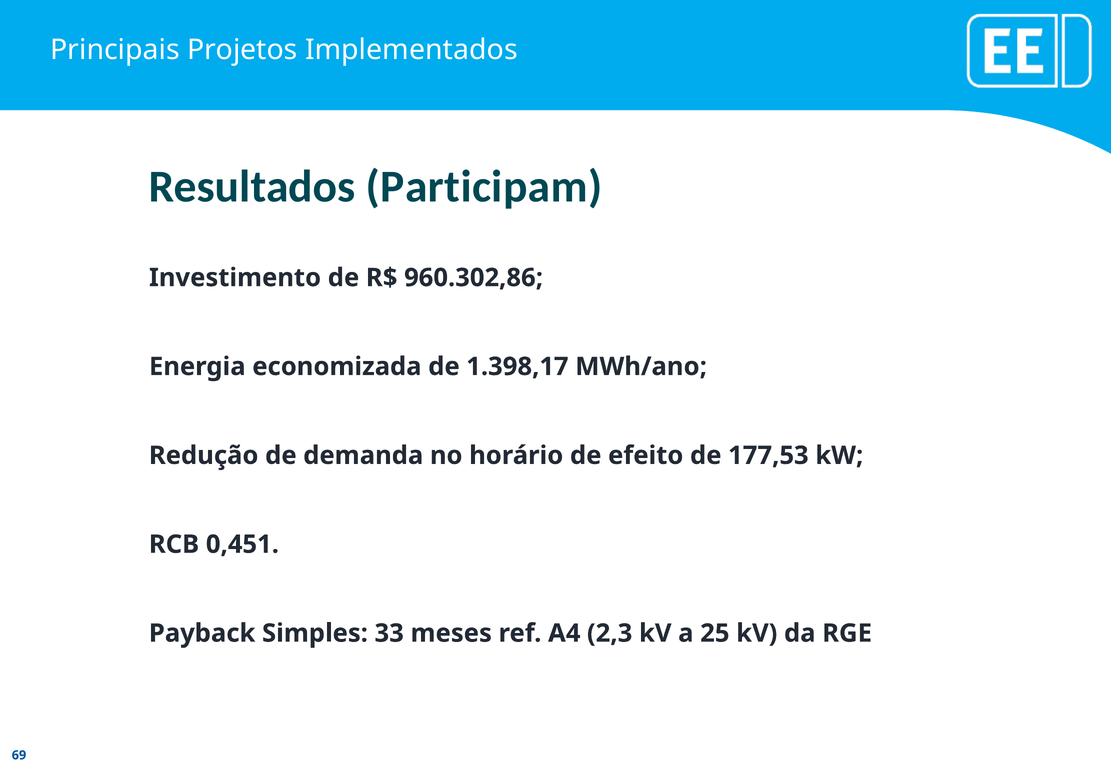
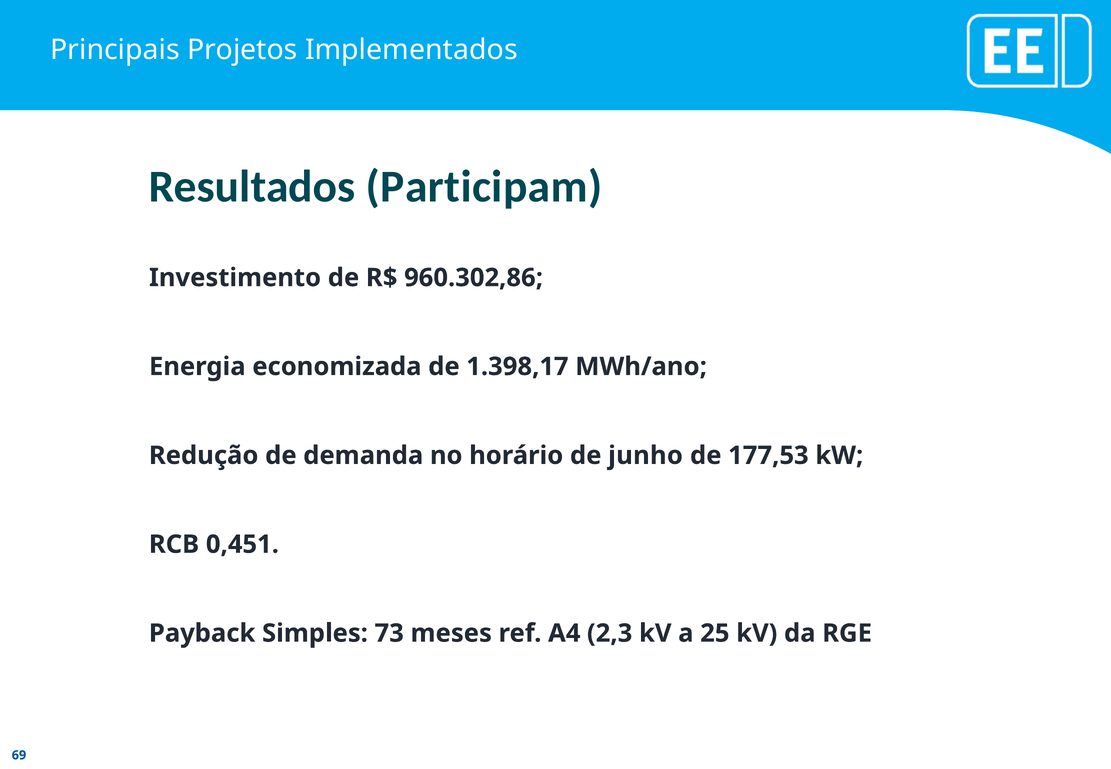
efeito: efeito -> junho (646, 456)
33: 33 -> 73 (389, 633)
